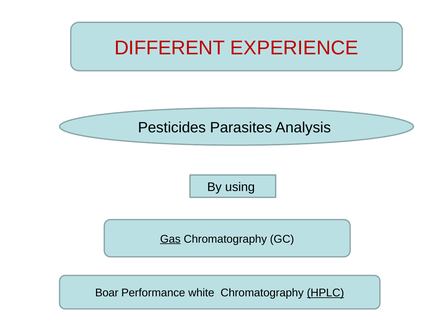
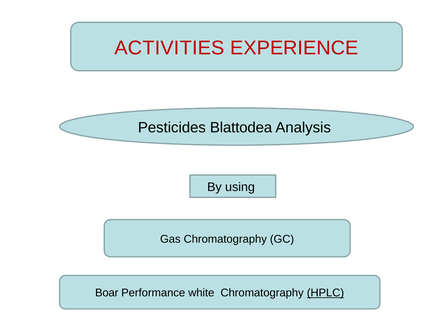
DIFFERENT: DIFFERENT -> ACTIVITIES (169, 48)
Parasites: Parasites -> Blattodea (241, 128)
Gas underline: present -> none (170, 239)
